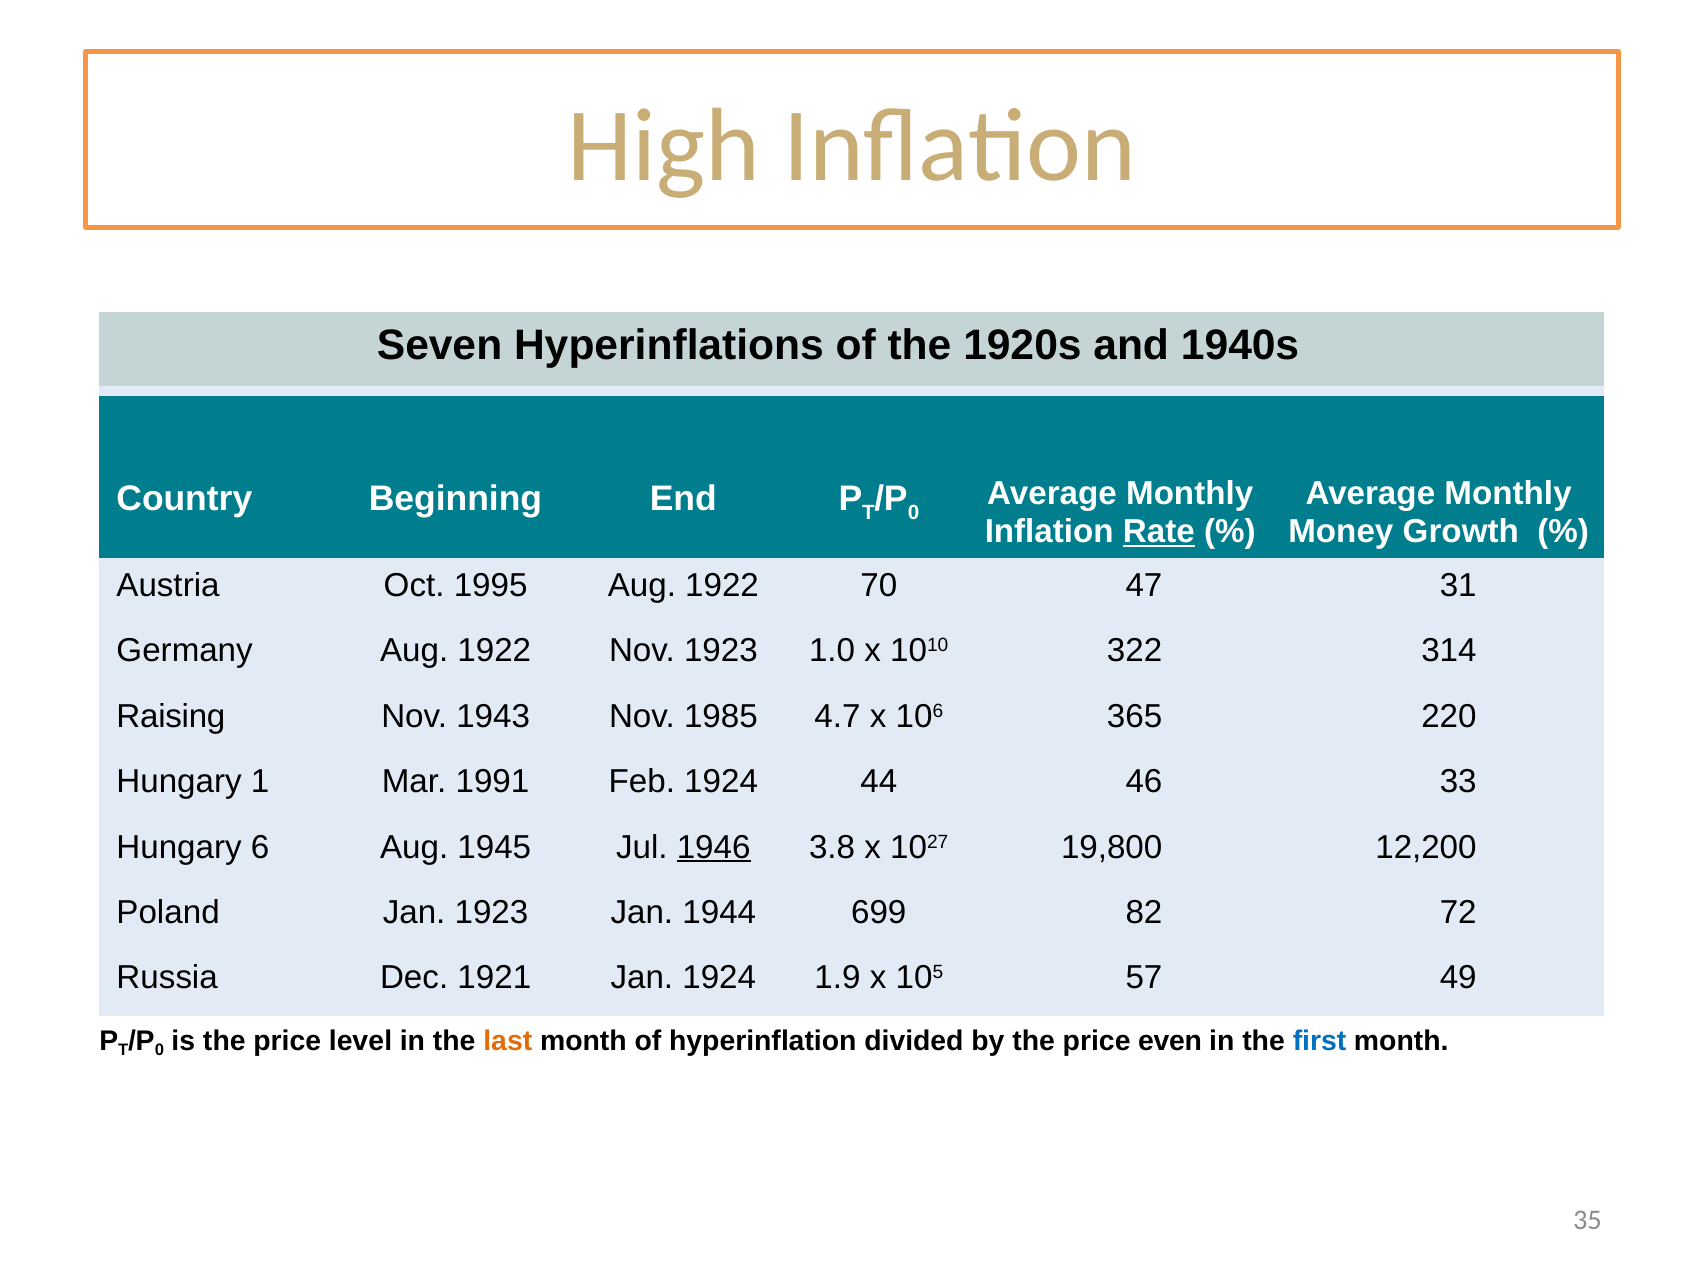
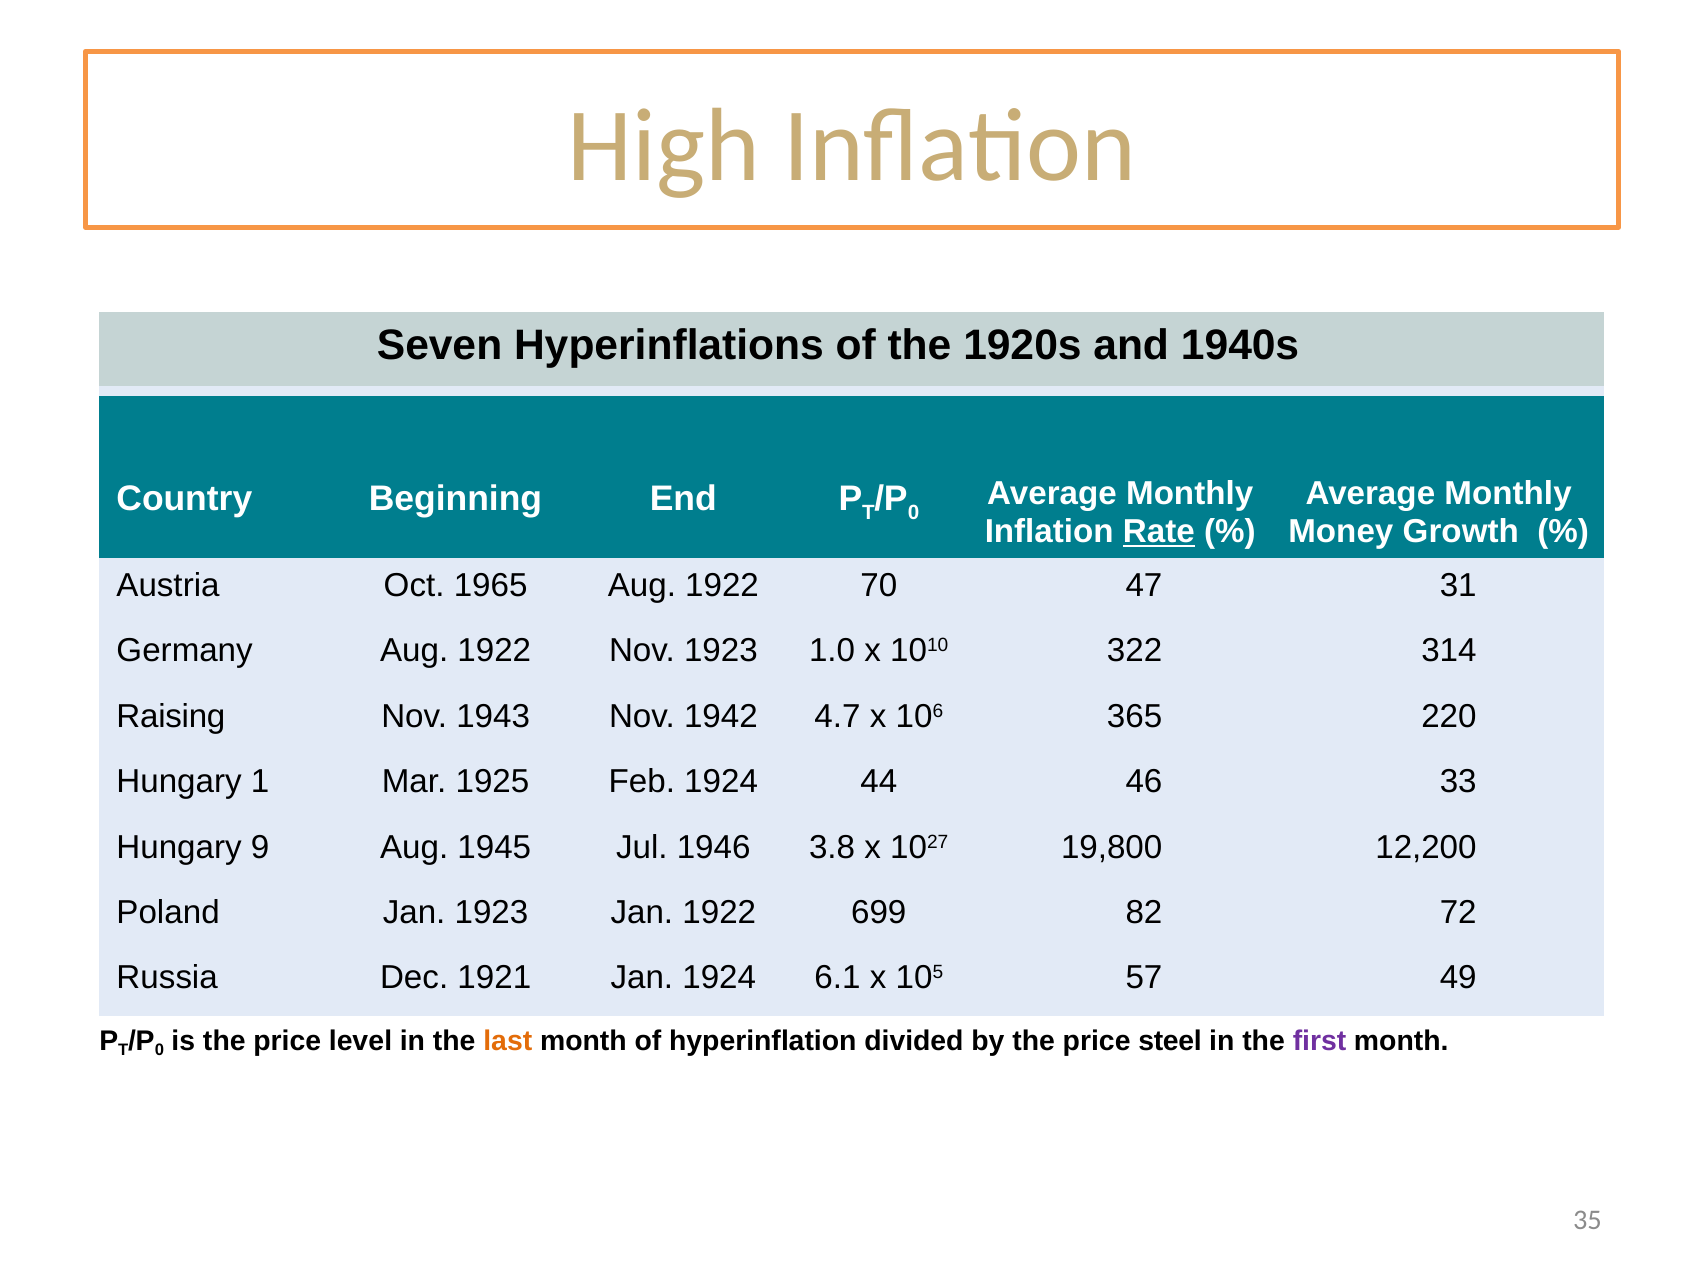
1995: 1995 -> 1965 (491, 586)
1985: 1985 -> 1942 (721, 716)
1991: 1991 -> 1925 (492, 782)
6: 6 -> 9 (260, 847)
1946 underline: present -> none (714, 847)
Jan 1944: 1944 -> 1922 (719, 913)
1.9: 1.9 -> 6.1 (837, 978)
even: even -> steel (1170, 1041)
first colour: blue -> purple (1320, 1041)
